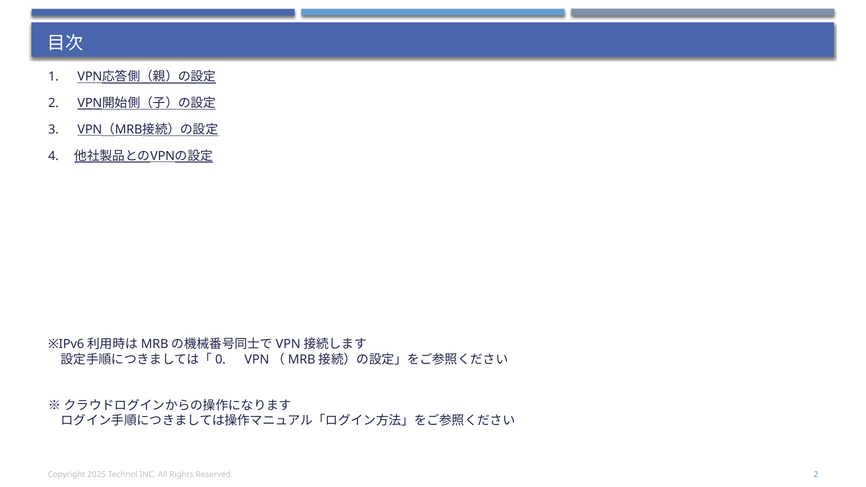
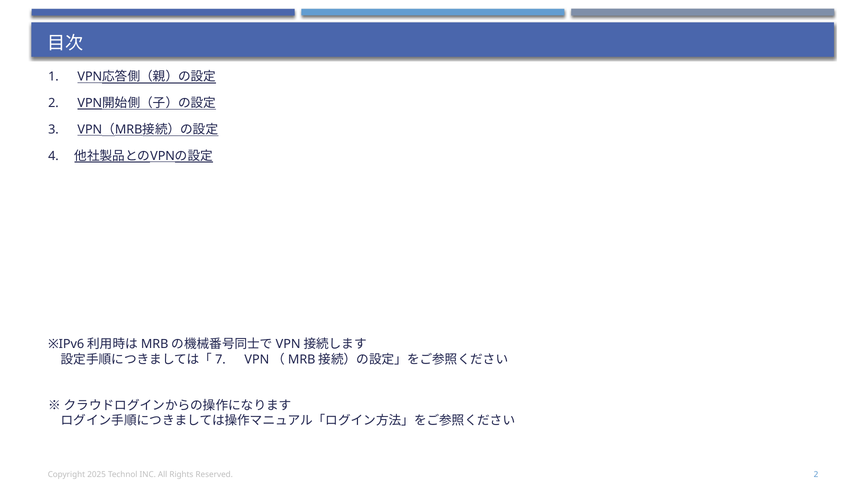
0: 0 -> 7 (220, 359)
